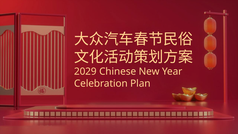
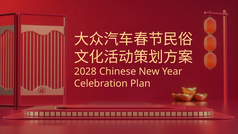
2029: 2029 -> 2028 (85, 71)
